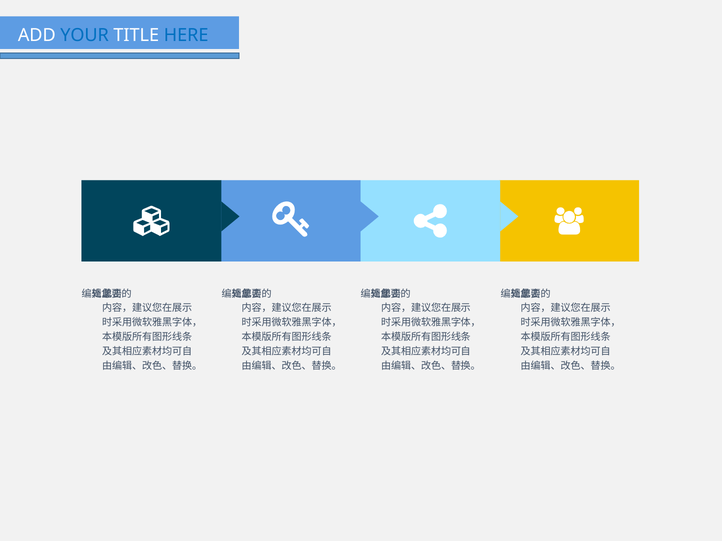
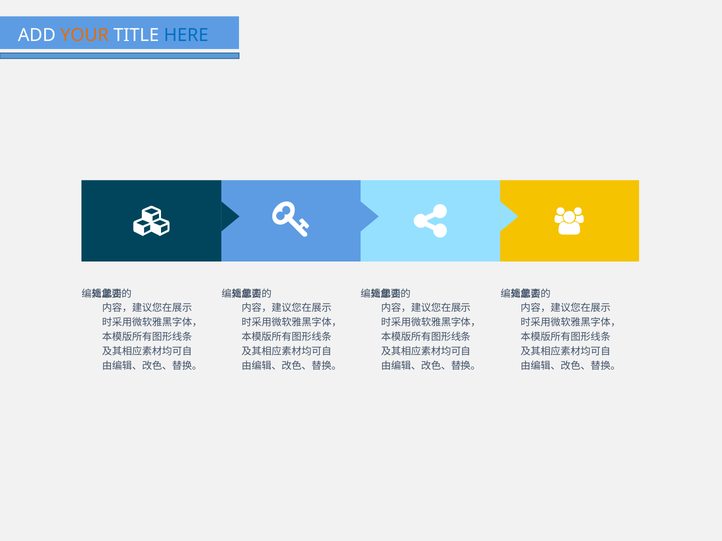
YOUR colour: blue -> orange (85, 35)
